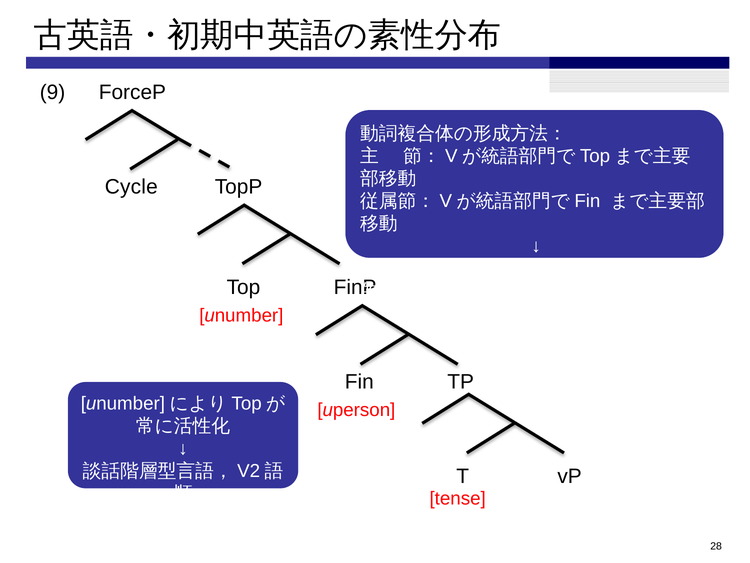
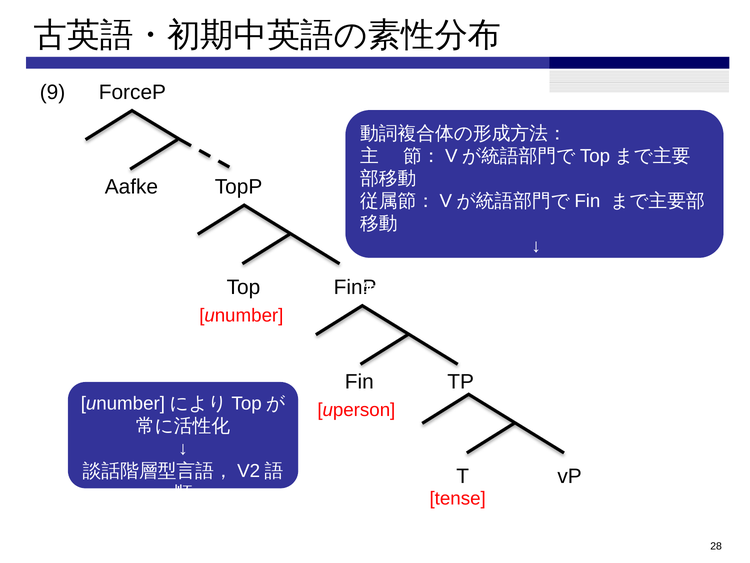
Cycle: Cycle -> Aafke (131, 187)
